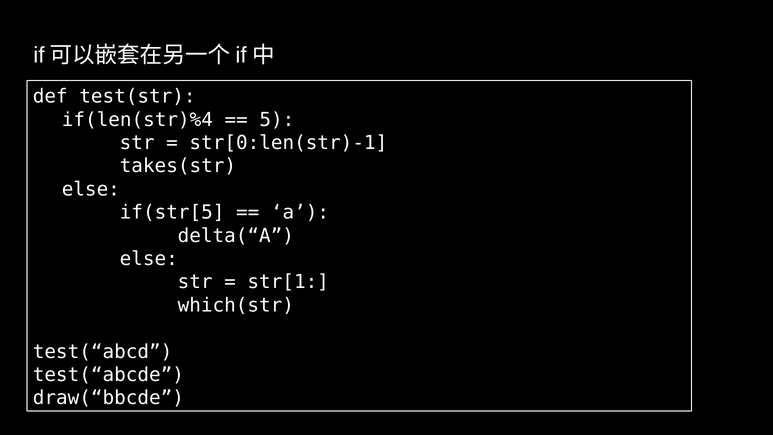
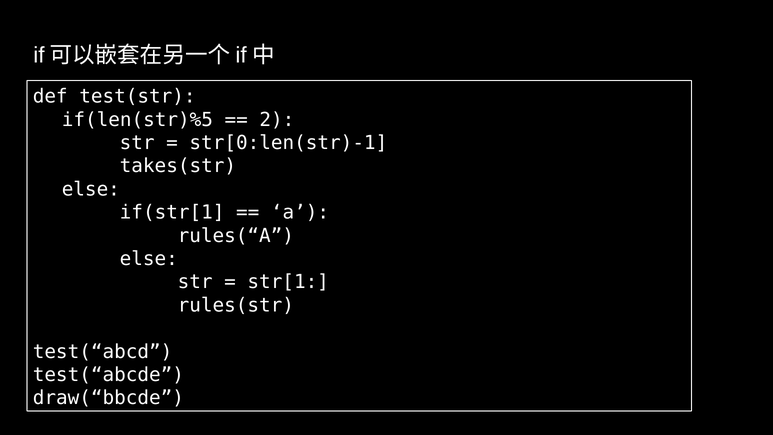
if(len(str)%4: if(len(str)%4 -> if(len(str)%5 (137, 120)
5: 5 -> 2 (277, 120)
if(str[5: if(str[5 -> if(str[1 (172, 212)
delta(“A: delta(“A -> rules(“A (236, 236)
which(str: which(str -> rules(str (236, 305)
